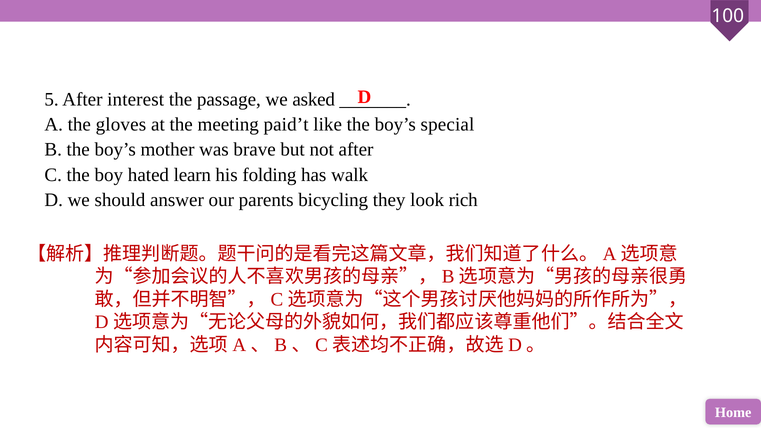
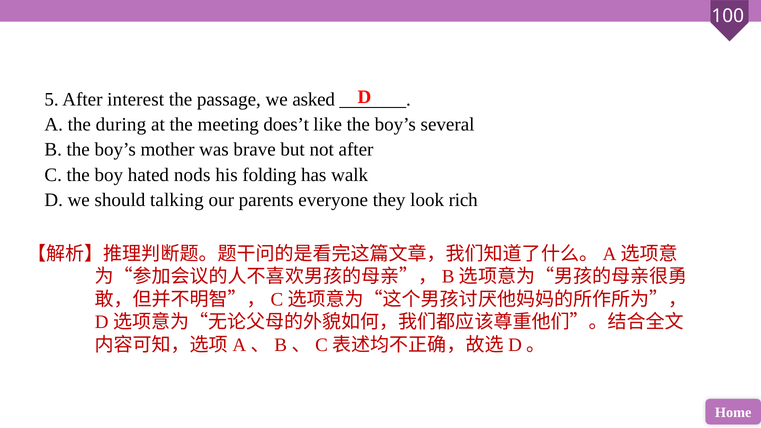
gloves: gloves -> during (121, 125)
paid’t: paid’t -> does’t (286, 125)
special: special -> several (448, 125)
learn: learn -> nods (192, 175)
answer: answer -> talking (177, 200)
bicycling: bicycling -> everyone (333, 200)
